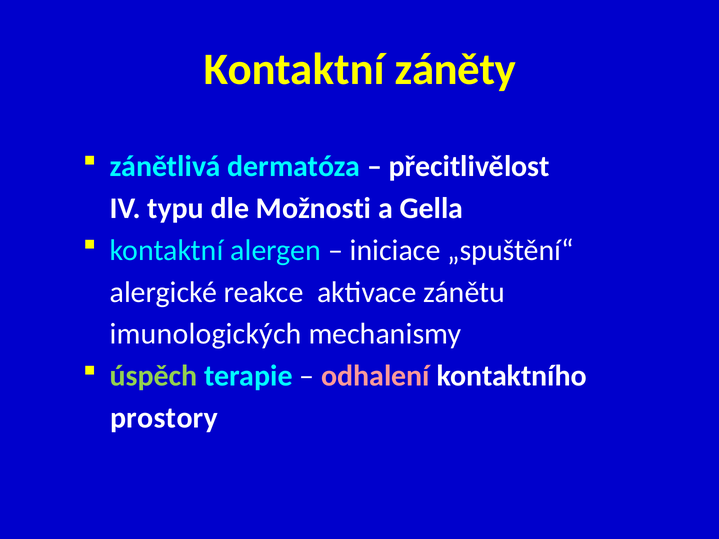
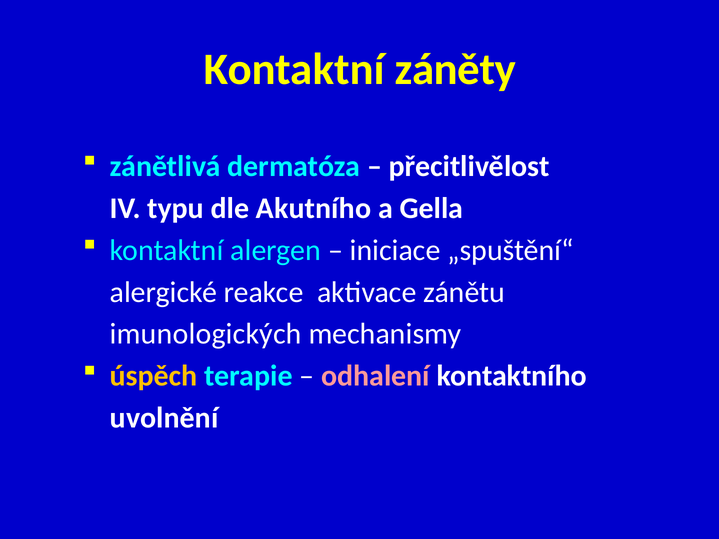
Možnosti: Možnosti -> Akutního (314, 208)
úspěch colour: light green -> yellow (154, 376)
prostory: prostory -> uvolnění (164, 418)
